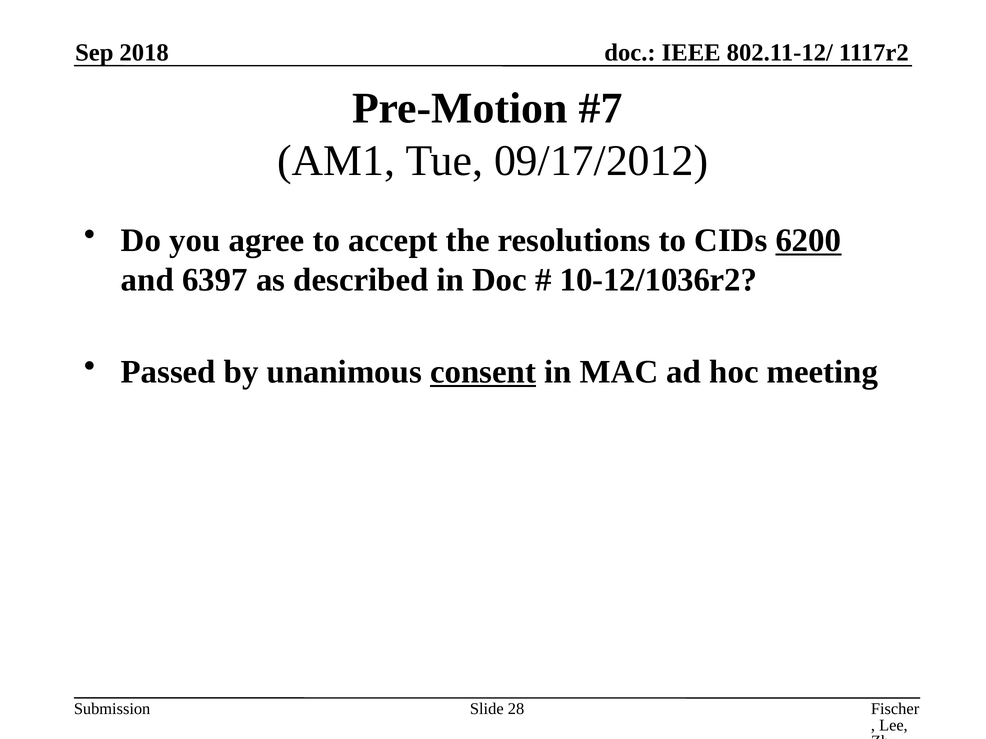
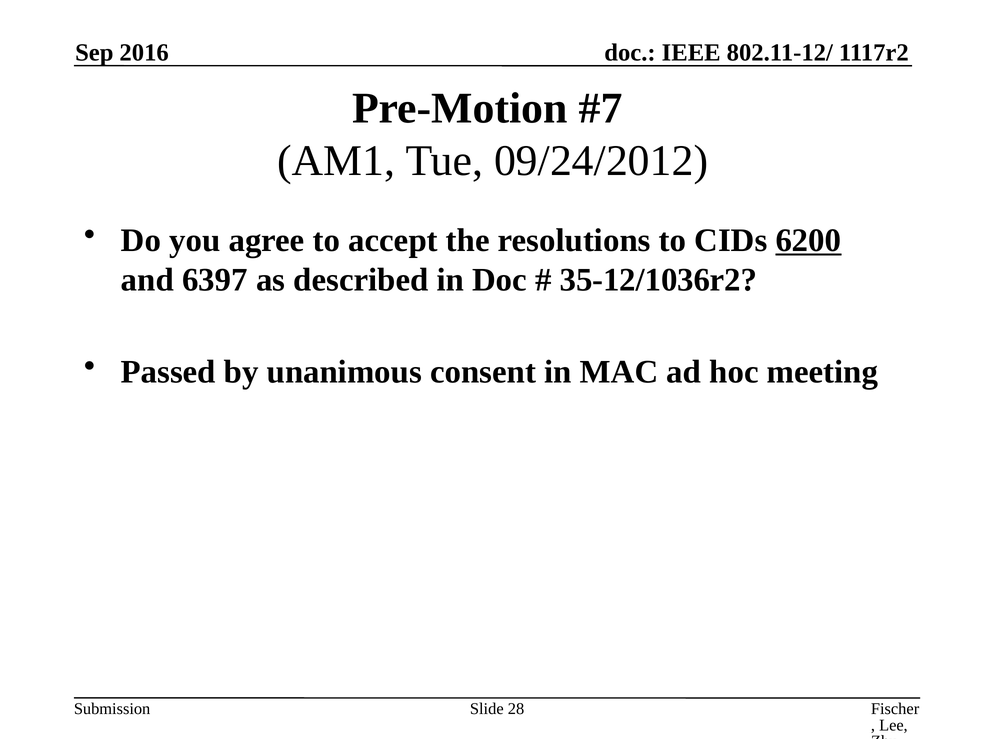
2018: 2018 -> 2016 (144, 53)
09/17/2012: 09/17/2012 -> 09/24/2012 (601, 161)
10-12/1036r2: 10-12/1036r2 -> 35-12/1036r2 (658, 280)
consent underline: present -> none (483, 372)
